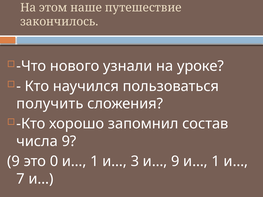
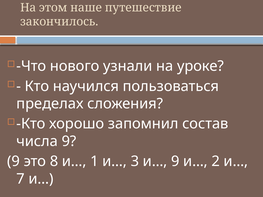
получить: получить -> пределах (50, 104)
0: 0 -> 8 (54, 162)
9 и… 1: 1 -> 2 (216, 162)
